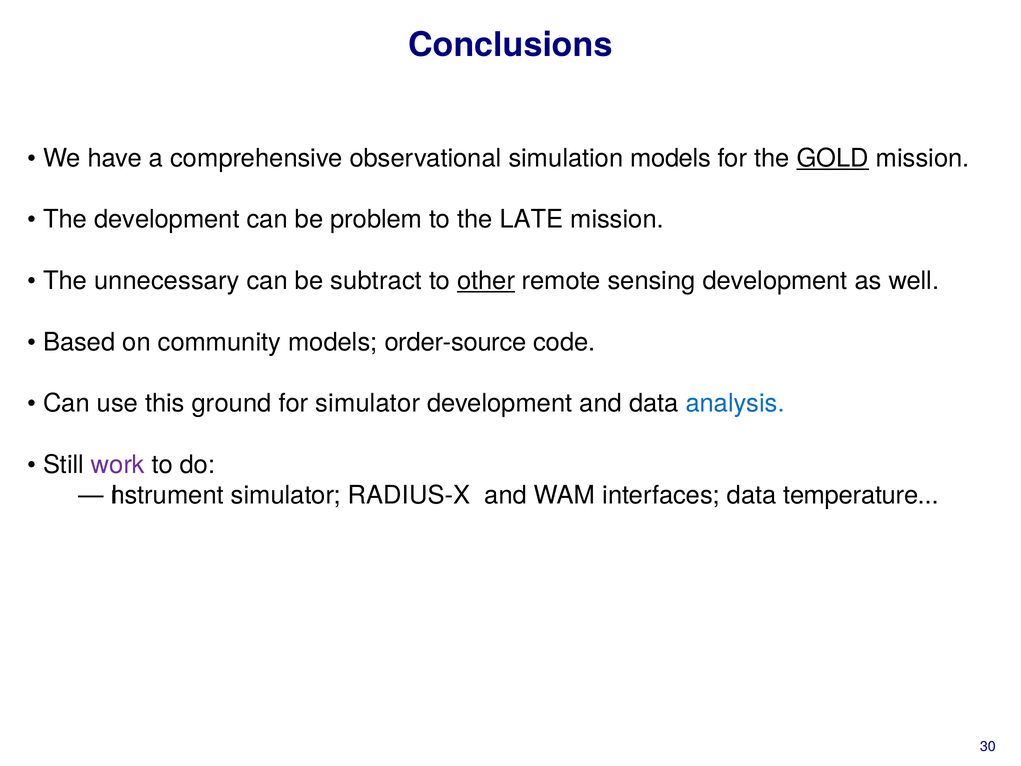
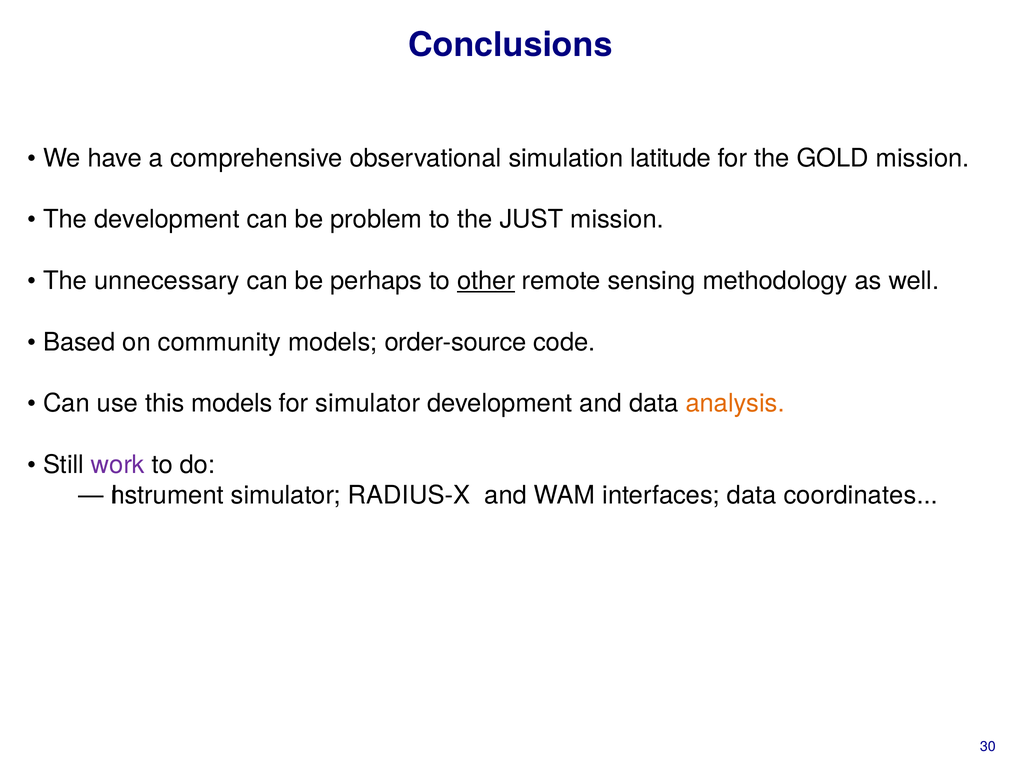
simulation models: models -> latitude (671, 158)
GOLD underline: present -> none (833, 158)
LATE: LATE -> JUST (531, 219)
subtract: subtract -> perhaps (376, 281)
sensing development: development -> methodology (775, 281)
this ground: ground -> models (232, 403)
analysis colour: blue -> orange (735, 403)
temperature: temperature -> coordinates (861, 495)
